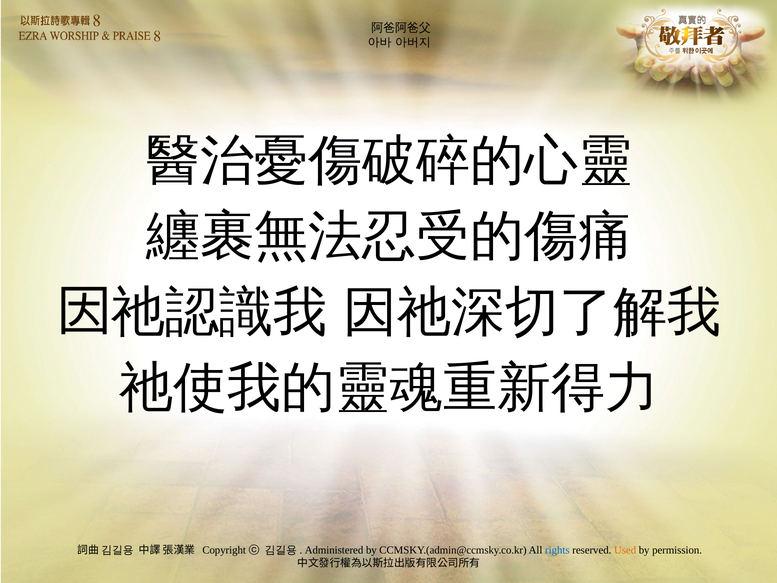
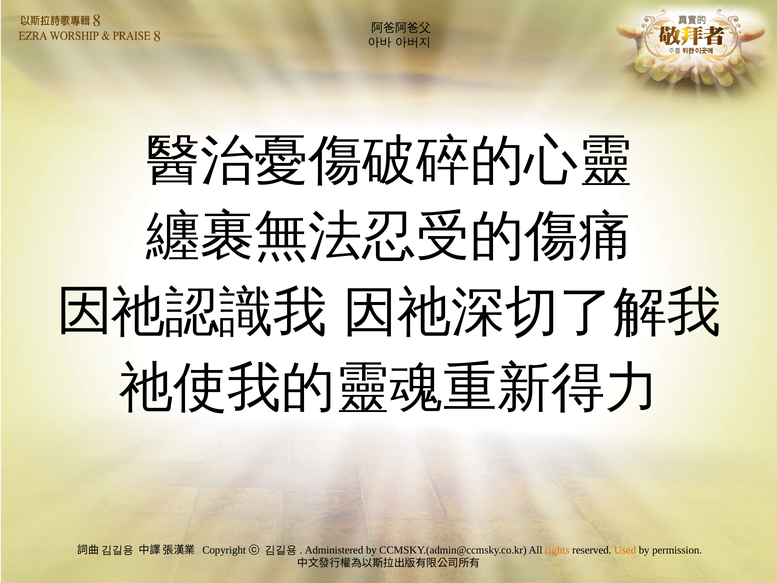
rights colour: blue -> orange (557, 550)
